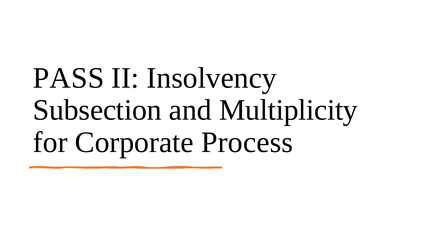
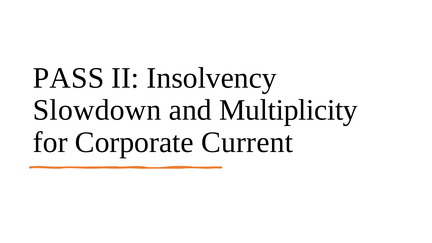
Subsection: Subsection -> Slowdown (97, 110)
Process: Process -> Current (247, 142)
